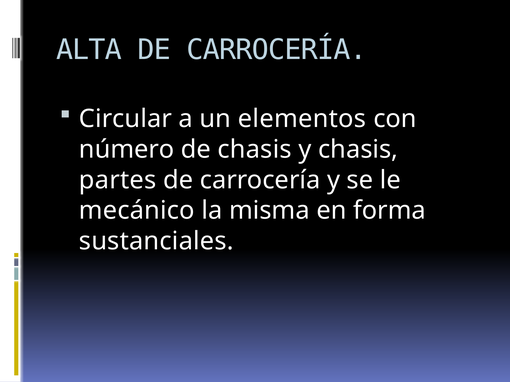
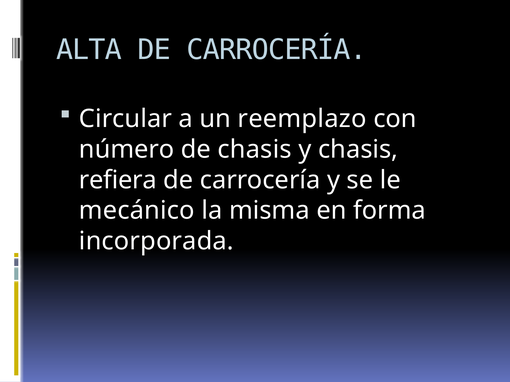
elementos: elementos -> reemplazo (302, 119)
partes: partes -> refiera (118, 180)
sustanciales: sustanciales -> incorporada (156, 241)
